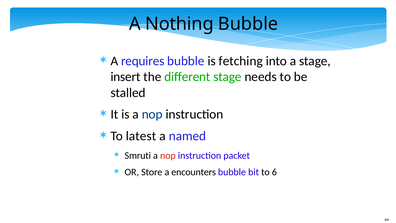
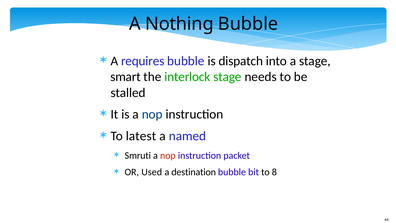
fetching: fetching -> dispatch (241, 61)
insert: insert -> smart (126, 77)
different: different -> interlock (187, 77)
Store: Store -> Used (152, 172)
encounters: encounters -> destination (194, 172)
6: 6 -> 8 (274, 172)
